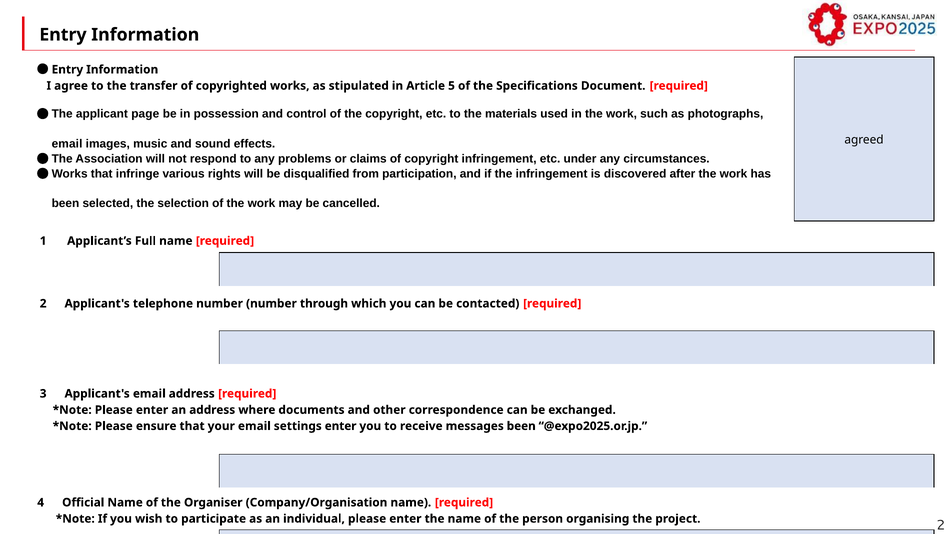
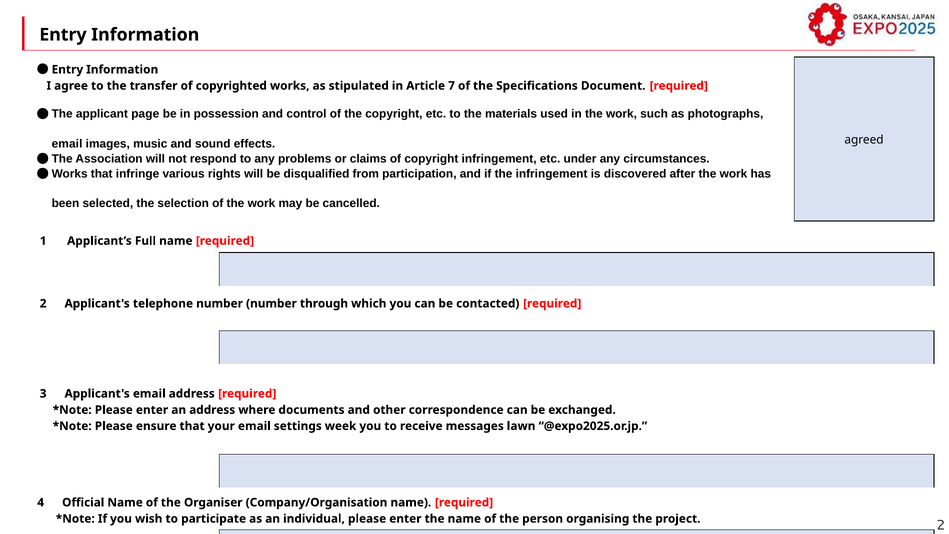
5: 5 -> 7 (452, 86)
settings enter: enter -> week (341, 426)
messages been: been -> lawn (521, 426)
